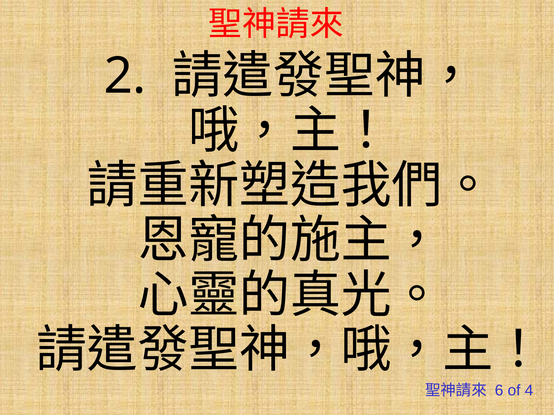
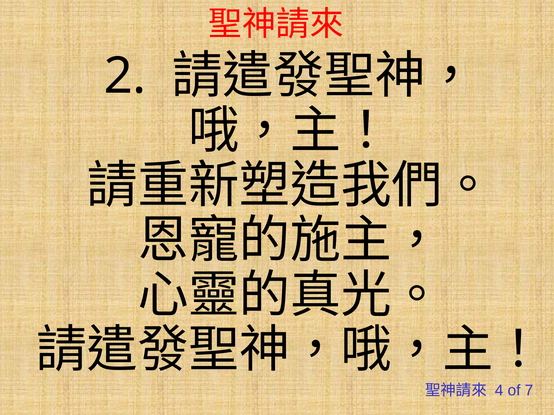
6: 6 -> 4 (499, 391)
4: 4 -> 7 (529, 391)
